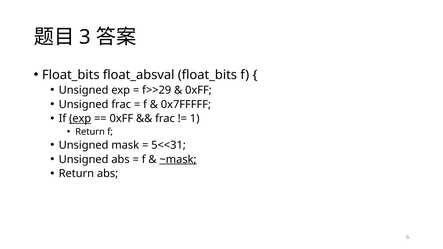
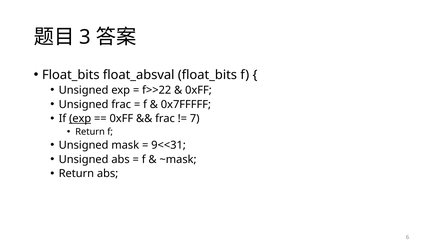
f>>29: f>>29 -> f>>22 (157, 90)
1: 1 -> 7 (195, 119)
5<<31: 5<<31 -> 9<<31 (169, 145)
~mask underline: present -> none (178, 159)
